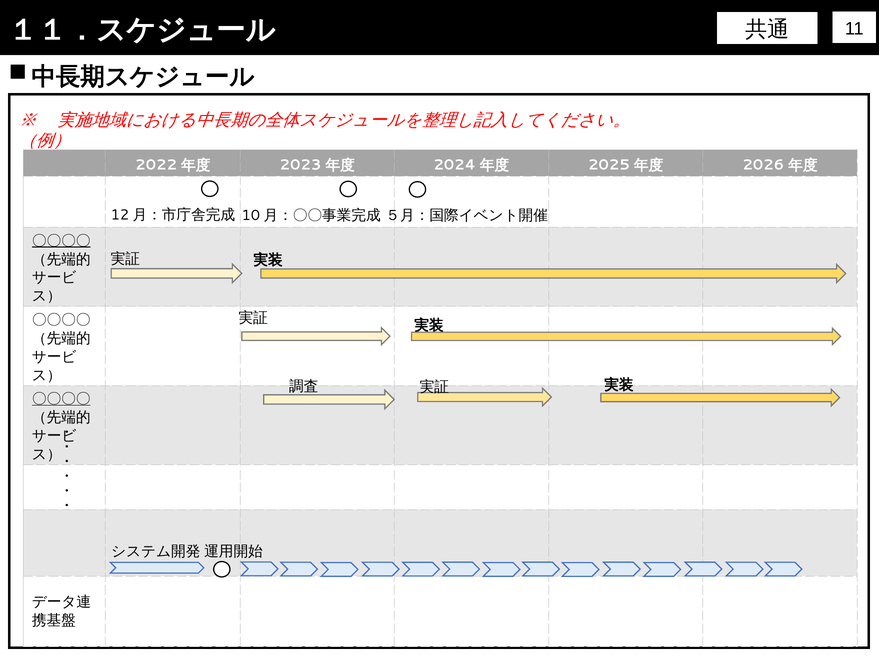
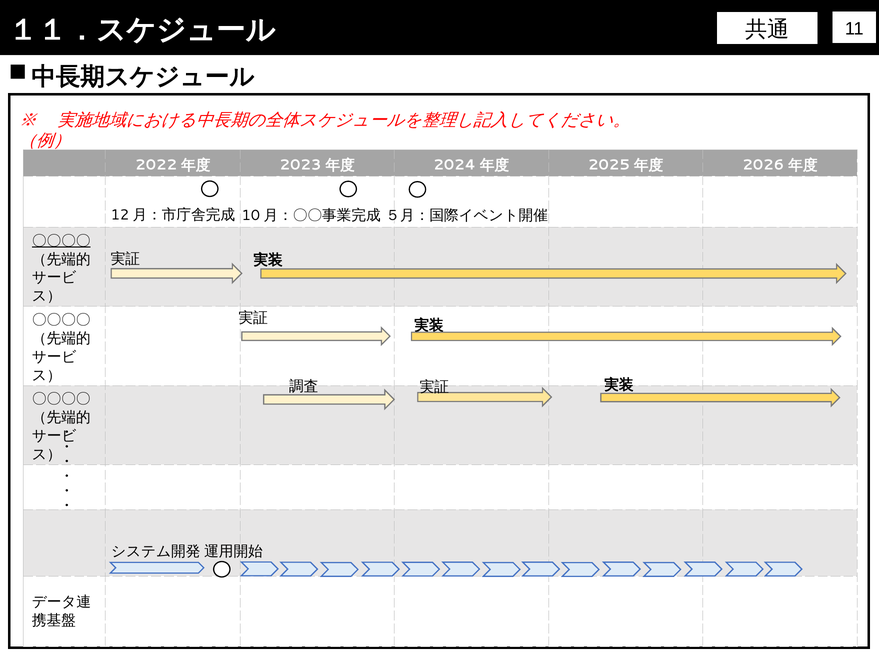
〇〇〇〇 underline: present -> none (61, 399)
